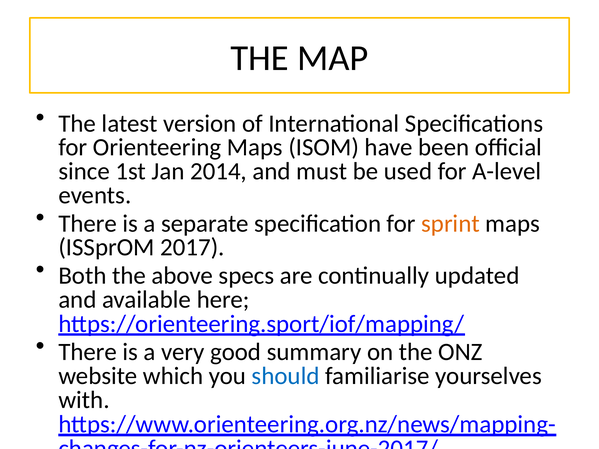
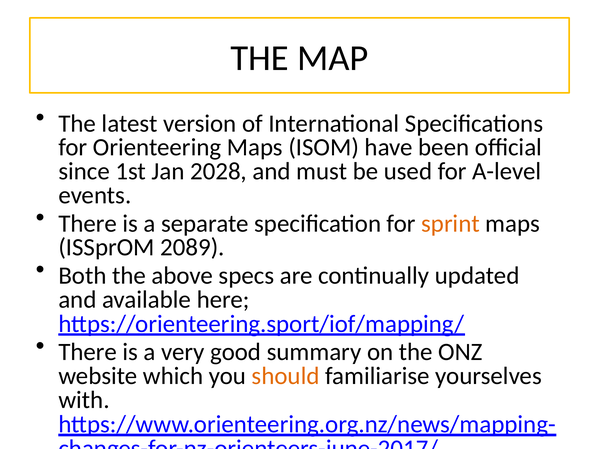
2014: 2014 -> 2028 (218, 171)
2017: 2017 -> 2089 (192, 248)
should colour: blue -> orange (286, 376)
